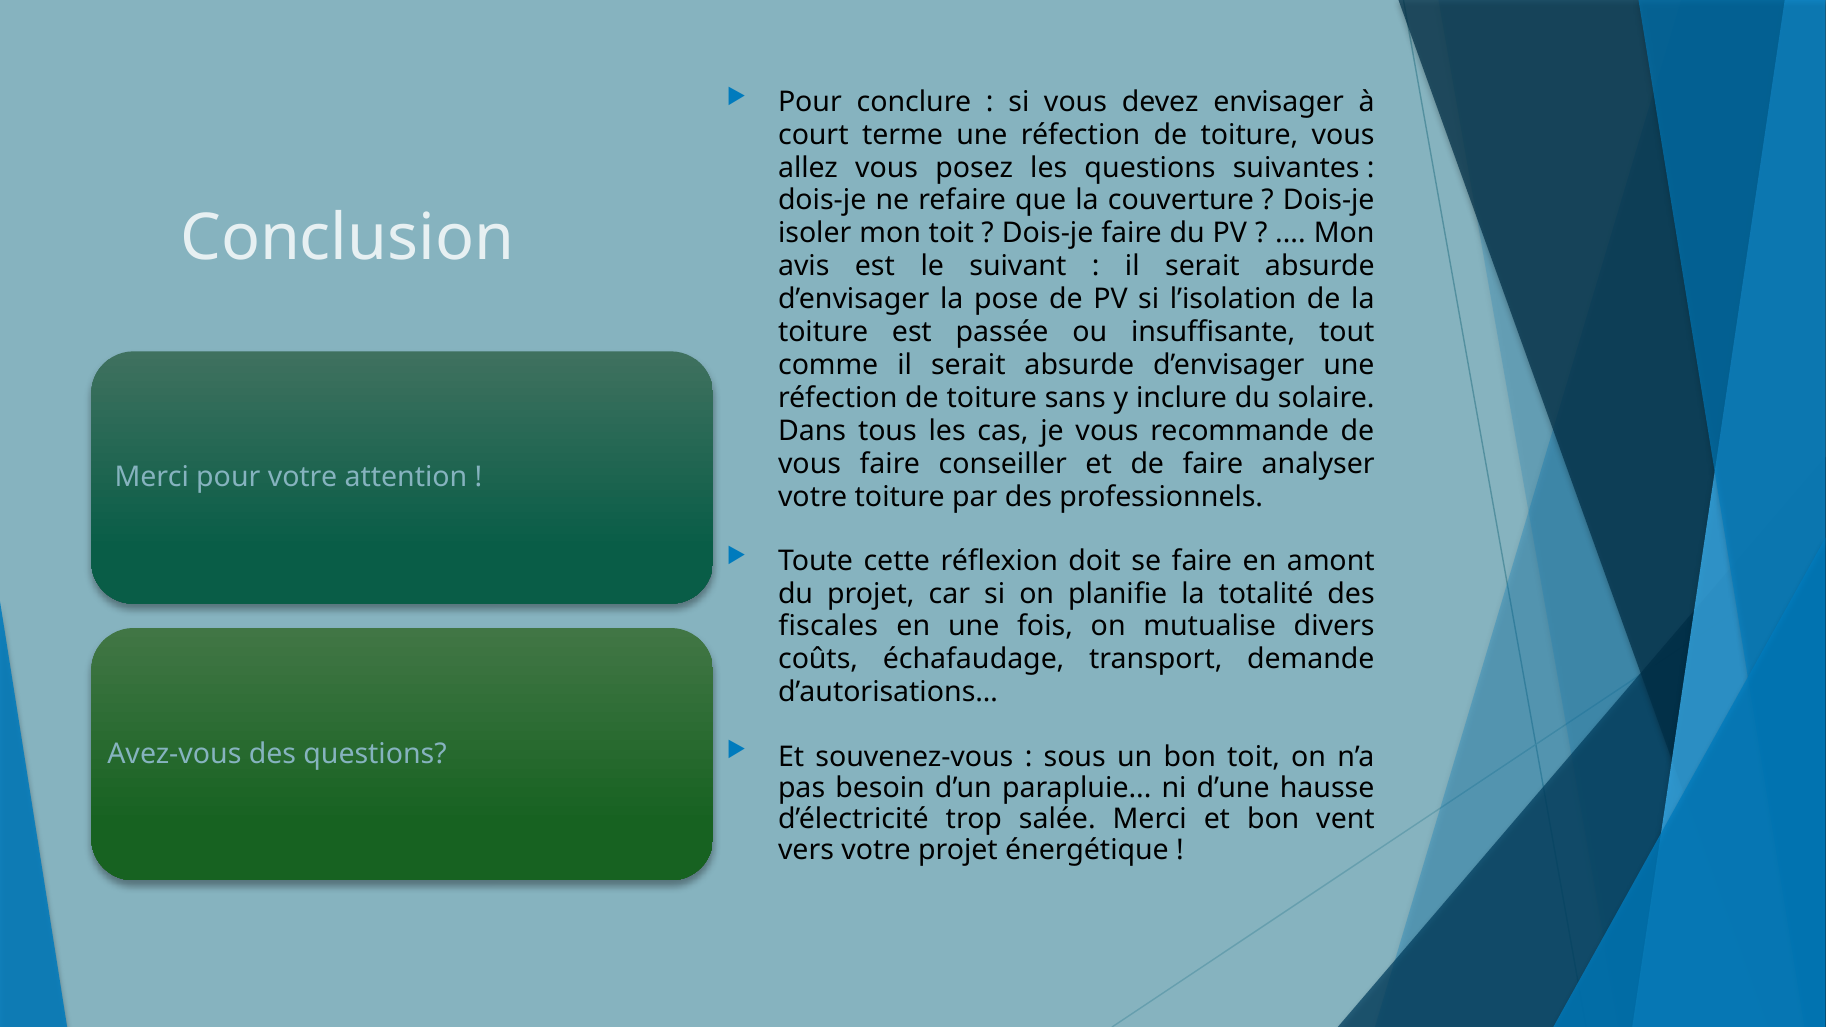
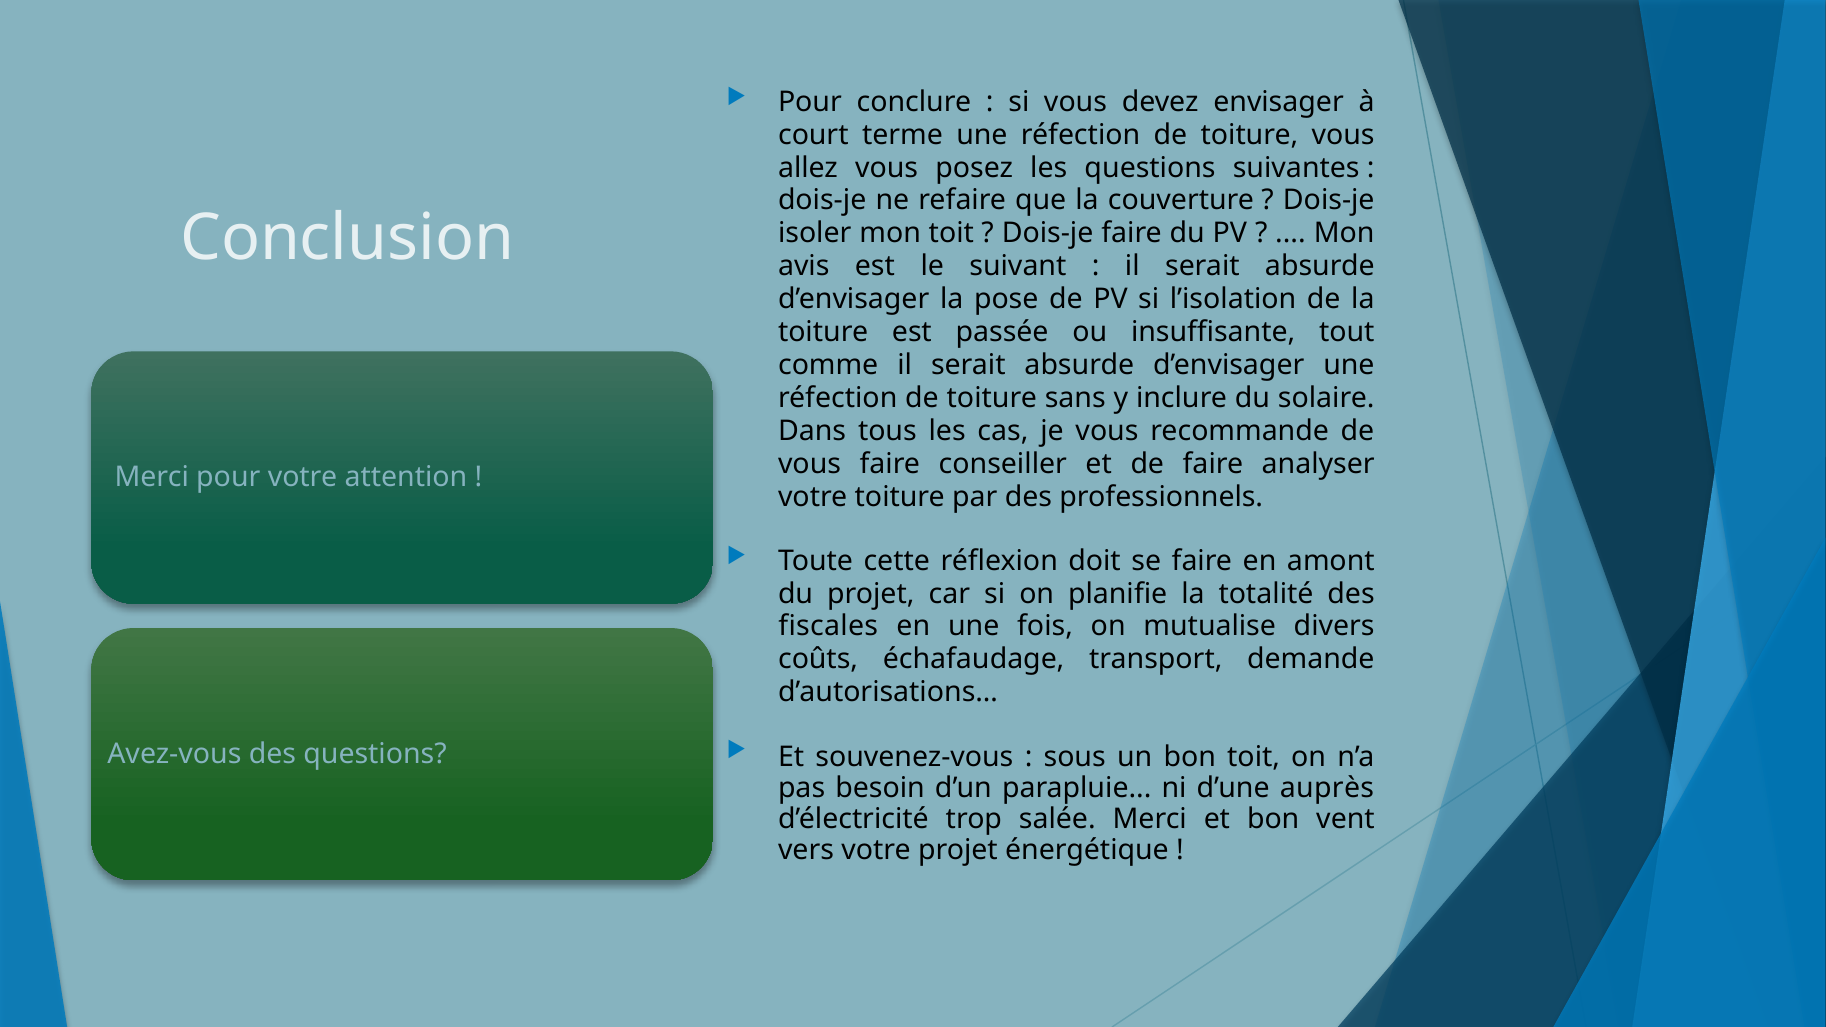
hausse: hausse -> auprès (1327, 788)
